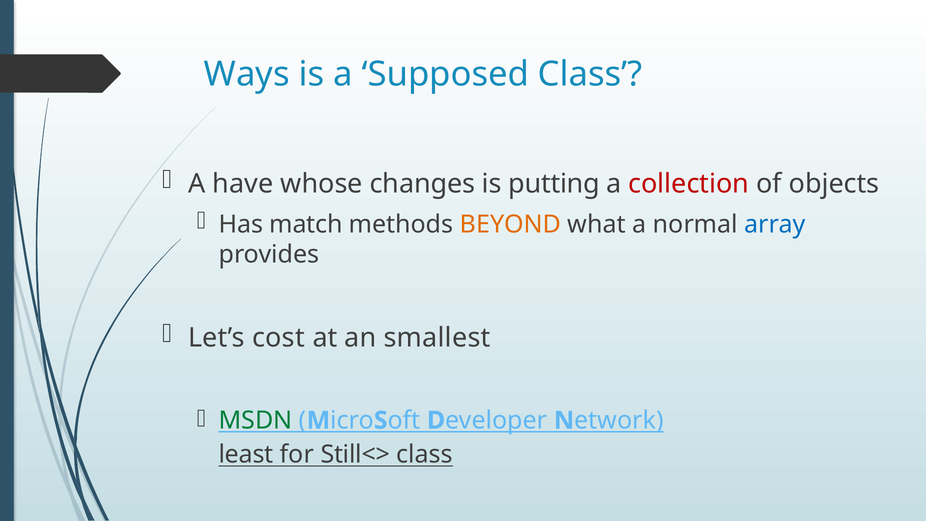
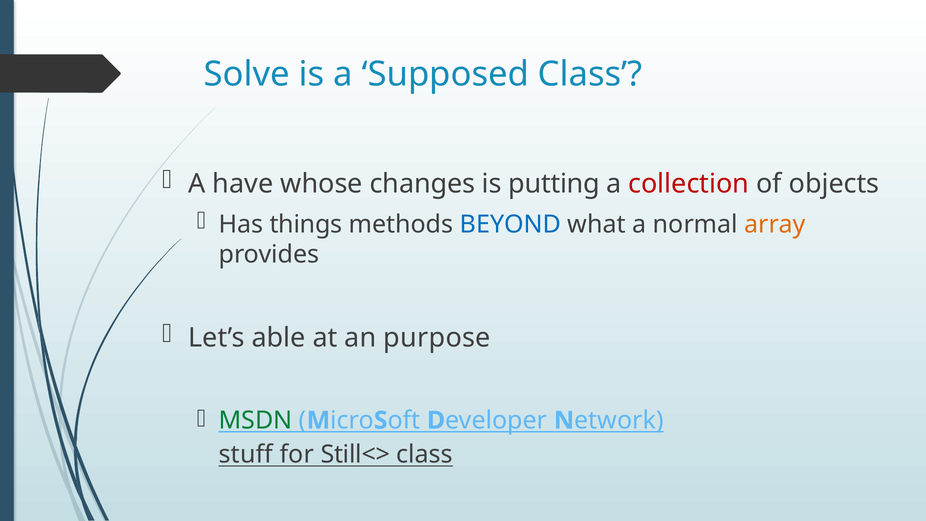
Ways: Ways -> Solve (247, 74)
match: match -> things (306, 224)
BEYOND colour: orange -> blue (510, 224)
array colour: blue -> orange (775, 224)
cost: cost -> able (279, 338)
smallest: smallest -> purpose (437, 338)
least: least -> stuff (246, 455)
